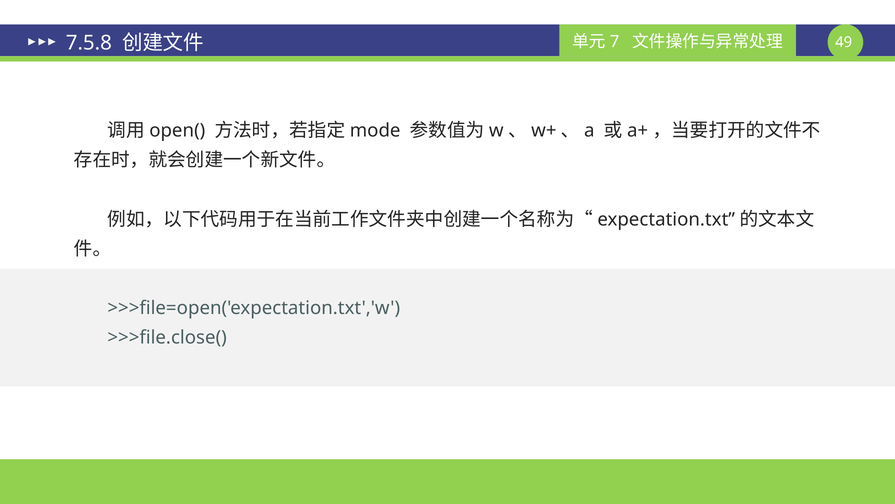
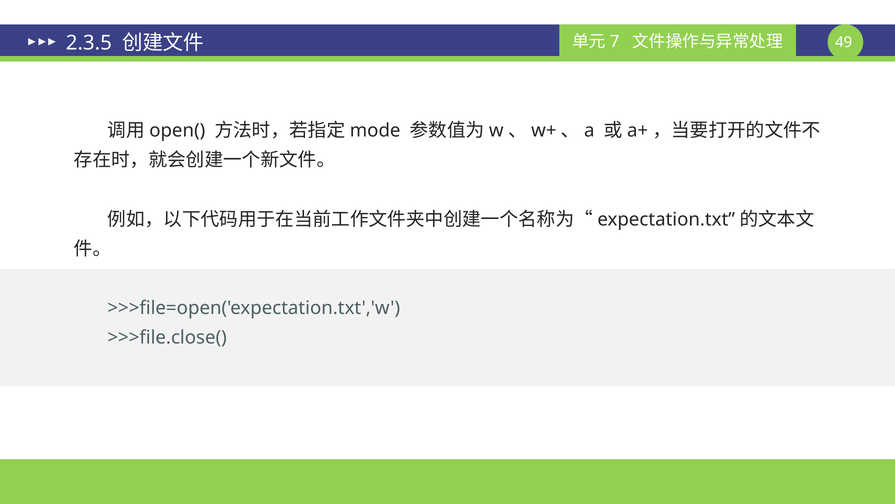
7.5.8: 7.5.8 -> 2.3.5 (89, 43)
